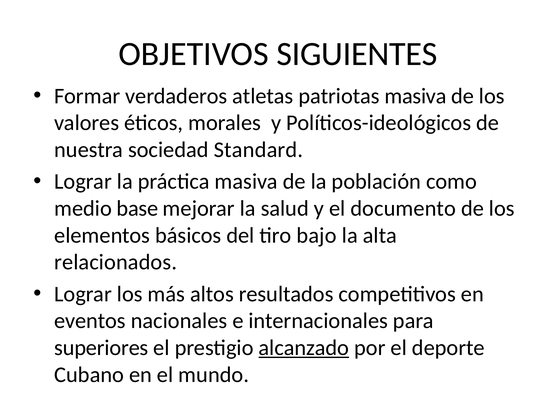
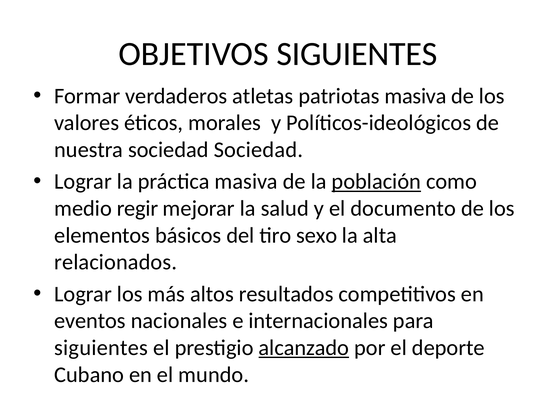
sociedad Standard: Standard -> Sociedad (258, 150)
población underline: none -> present (376, 182)
base: base -> regir (137, 208)
bajo: bajo -> sexo (317, 235)
superiores: superiores -> siguientes (101, 348)
